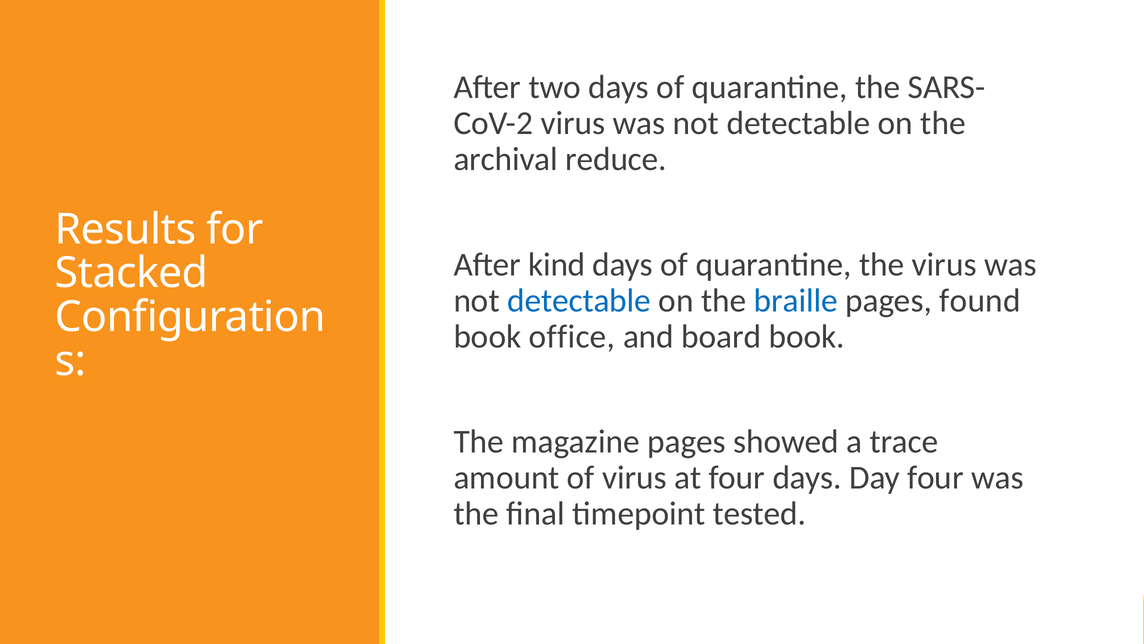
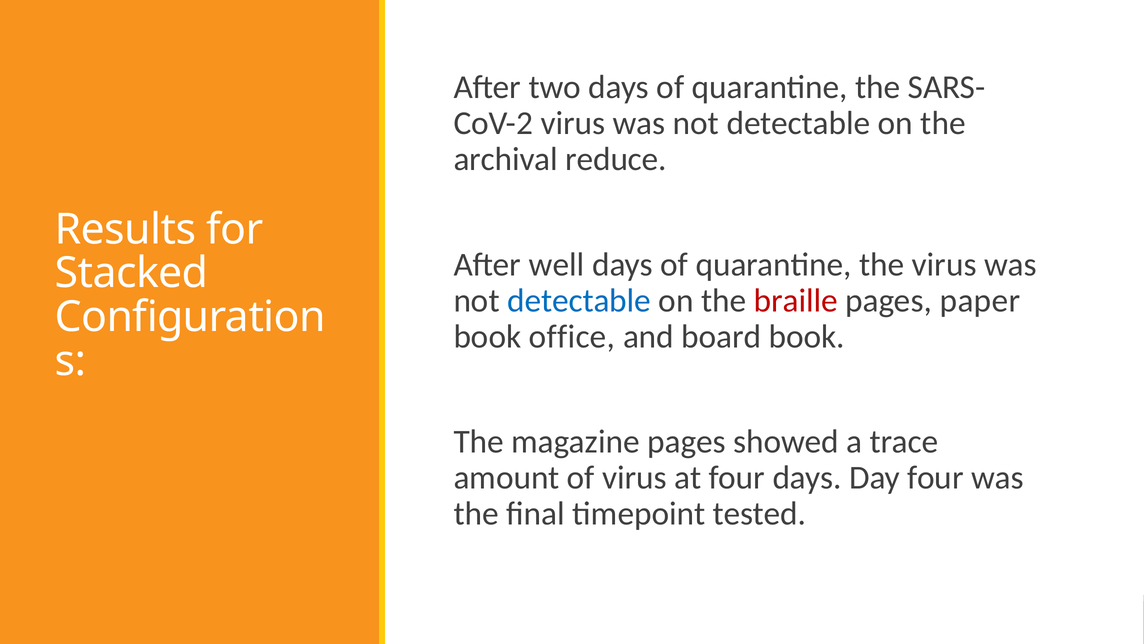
kind: kind -> well (557, 264)
braille colour: blue -> red (796, 300)
found: found -> paper (980, 300)
